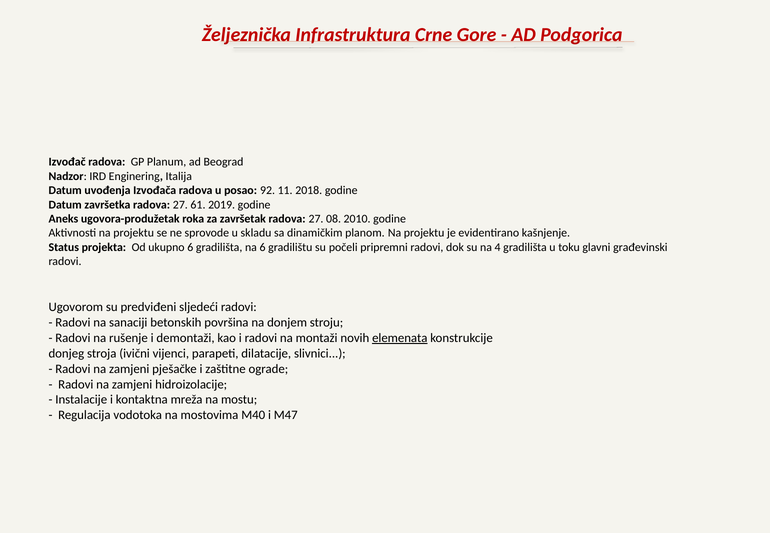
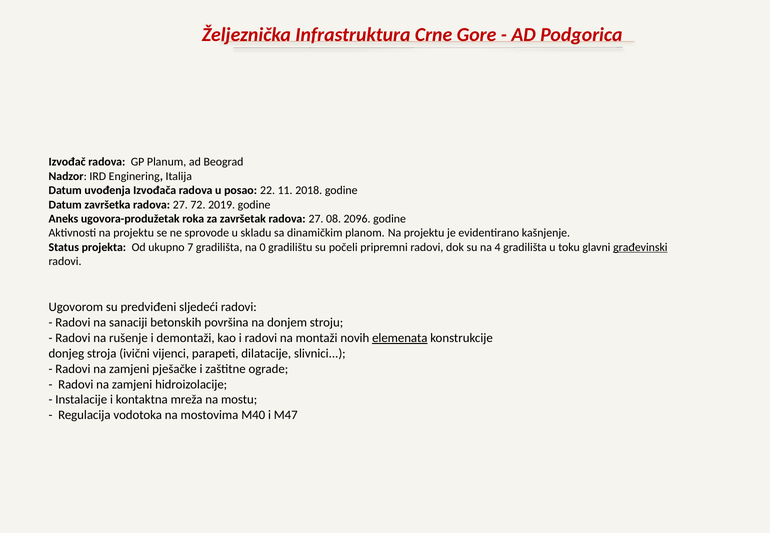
92: 92 -> 22 (268, 190)
61: 61 -> 72 (198, 205)
2010: 2010 -> 2096 (357, 219)
ukupno 6: 6 -> 7 (190, 247)
na 6: 6 -> 0 (263, 247)
građevinski underline: none -> present (640, 247)
